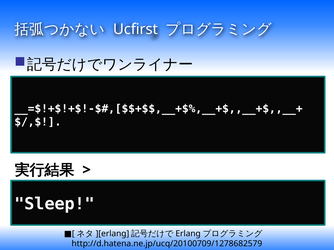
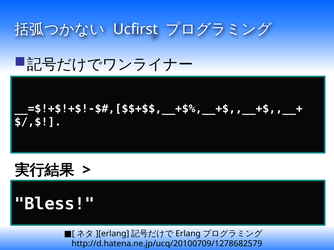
Sleep: Sleep -> Bless (55, 204)
